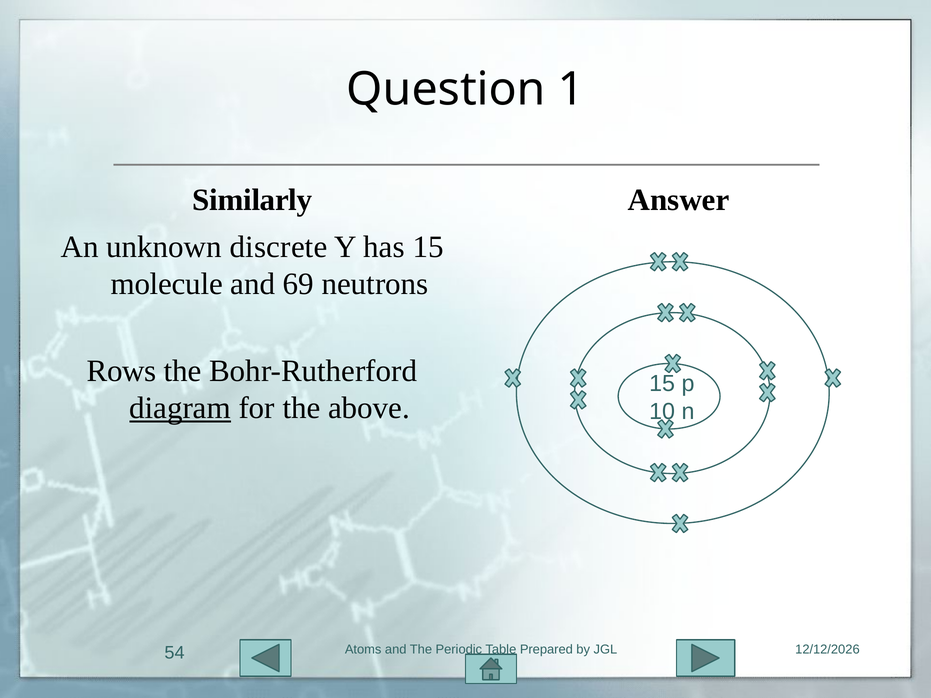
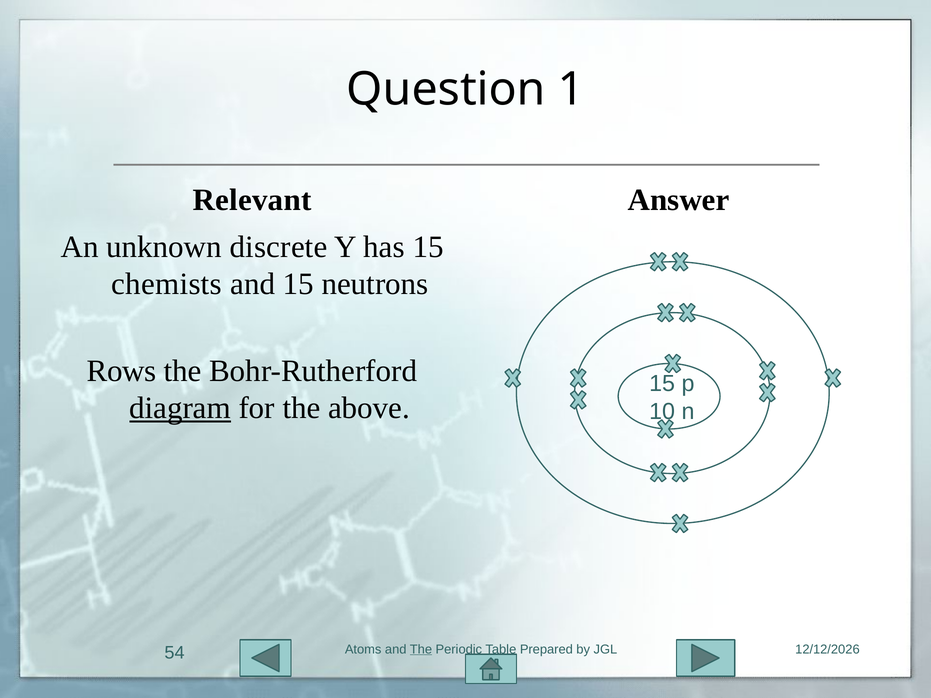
Similarly: Similarly -> Relevant (252, 200)
molecule: molecule -> chemists (167, 284)
and 69: 69 -> 15 (298, 284)
The underline: none -> present (421, 650)
